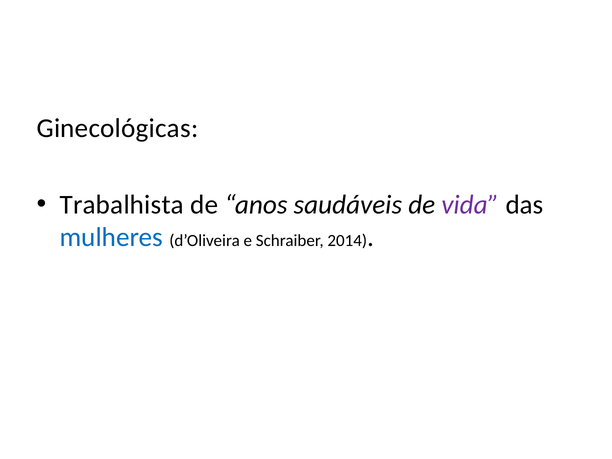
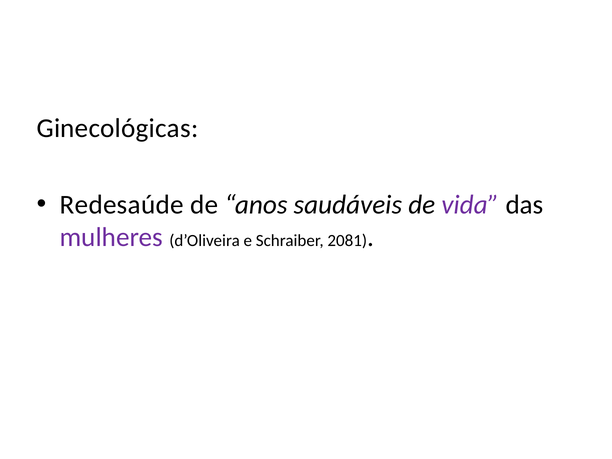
Trabalhista: Trabalhista -> Redesaúde (122, 205)
mulheres colour: blue -> purple (111, 237)
2014: 2014 -> 2081 (347, 241)
